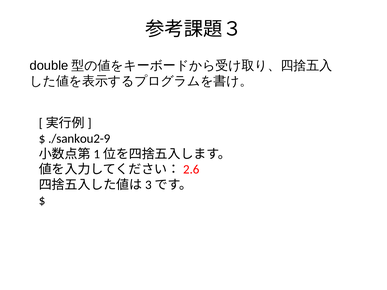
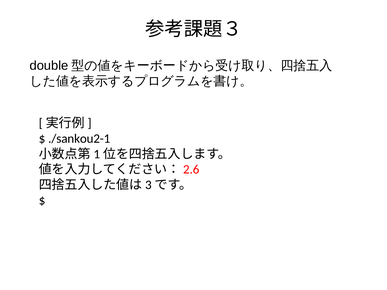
./sankou2-9: ./sankou2-9 -> ./sankou2-1 (79, 139)
